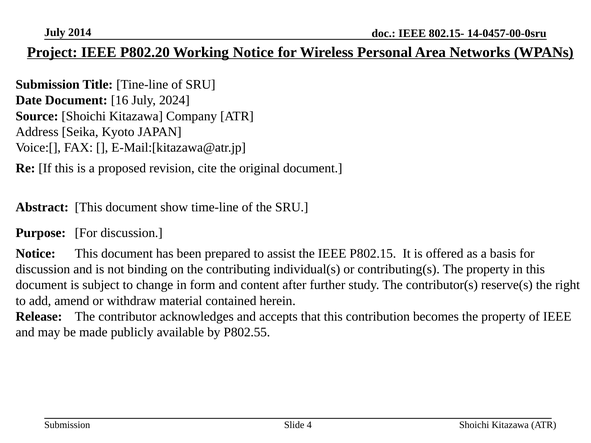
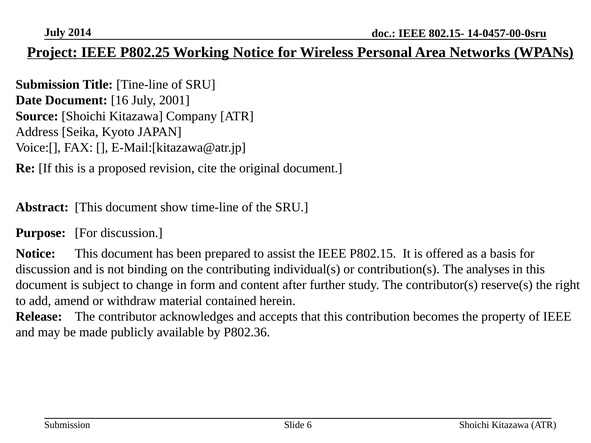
P802.20: P802.20 -> P802.25 (145, 52)
2024: 2024 -> 2001 (174, 100)
contributing(s: contributing(s -> contribution(s (399, 269)
property: property -> analyses (488, 269)
P802.55: P802.55 -> P802.36 (247, 332)
4: 4 -> 6 (309, 425)
